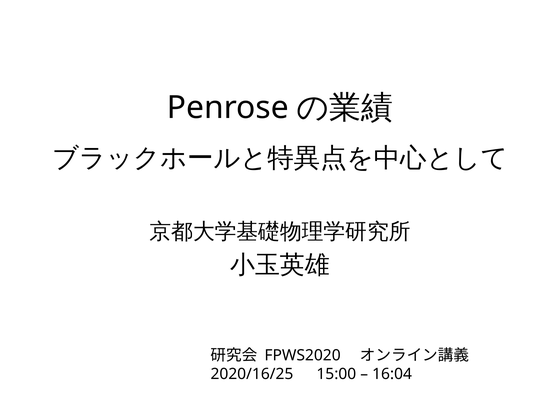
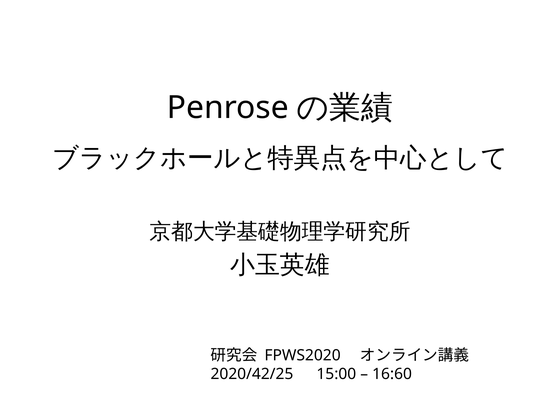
2020/16/25: 2020/16/25 -> 2020/42/25 (252, 374)
16:04: 16:04 -> 16:60 (392, 374)
